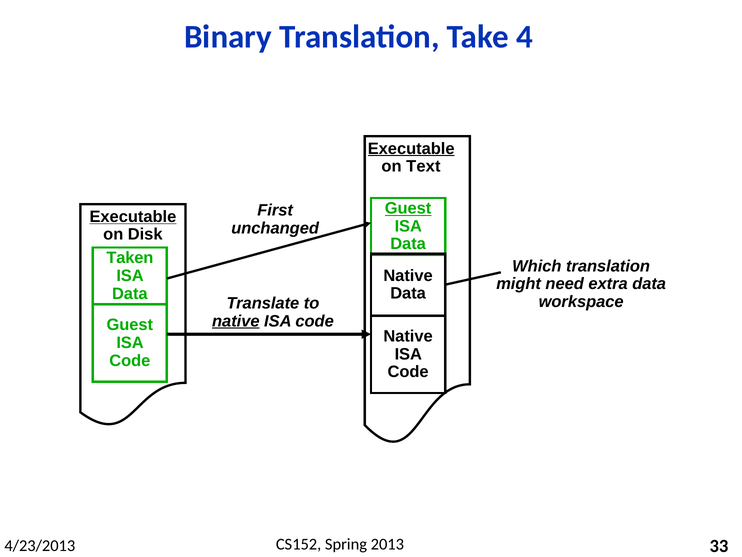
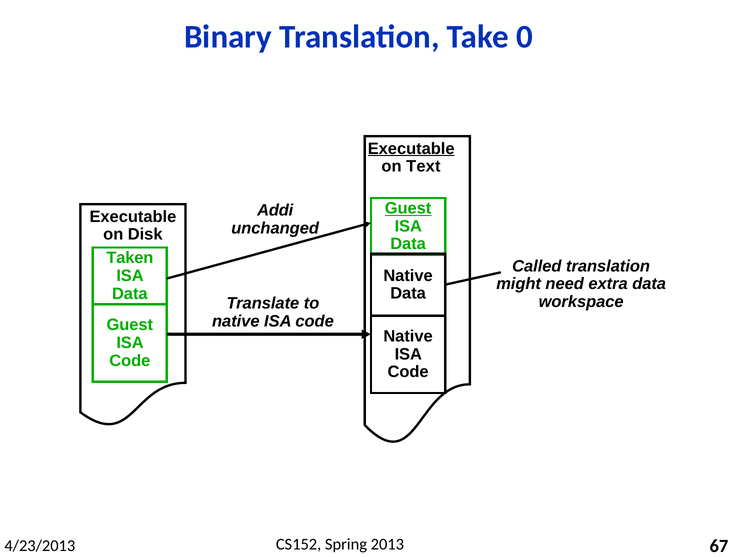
4: 4 -> 0 (525, 37)
First: First -> Addi (275, 210)
Executable underline: present -> none (133, 216)
Which: Which -> Called (537, 266)
native underline: present -> none (236, 321)
33: 33 -> 67 (719, 546)
